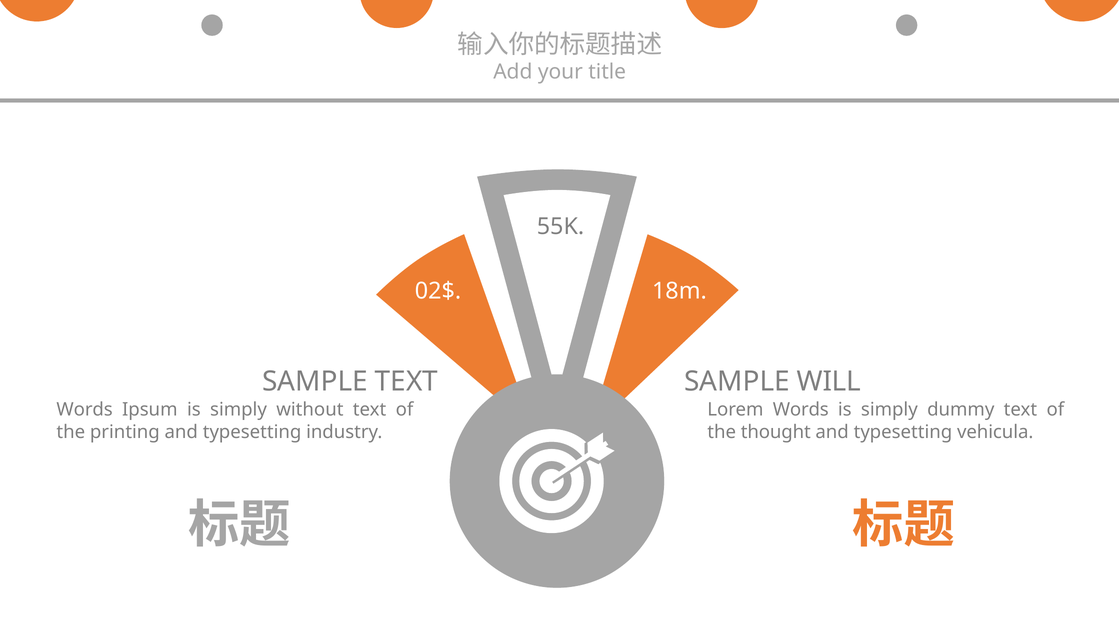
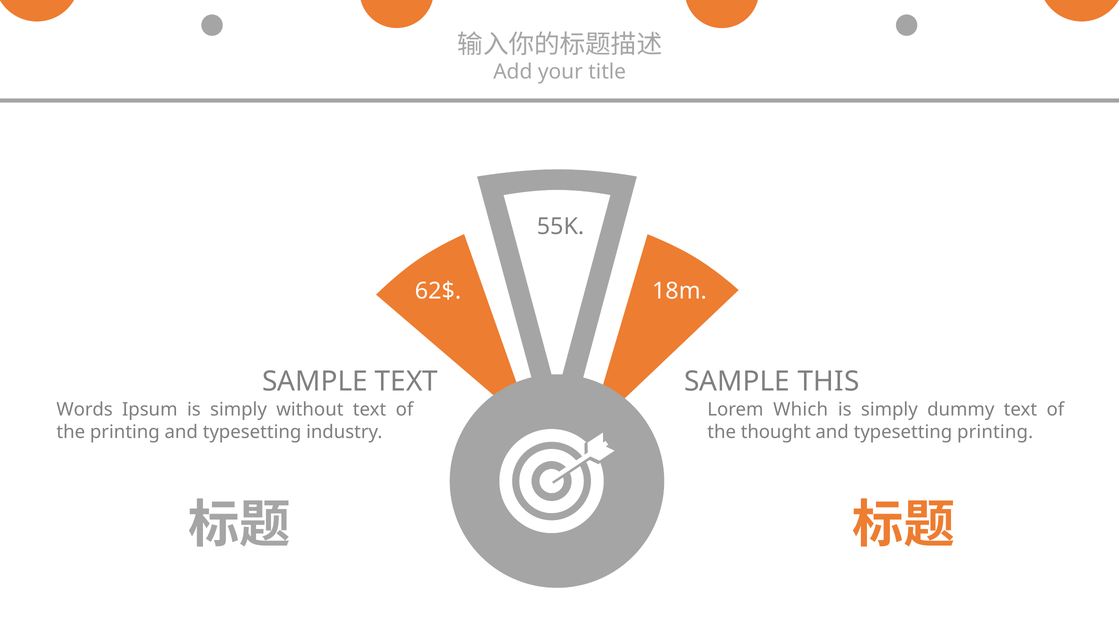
02$: 02$ -> 62$ (438, 291)
WILL: WILL -> THIS (829, 381)
Lorem Words: Words -> Which (801, 409)
typesetting vehicula: vehicula -> printing (995, 432)
